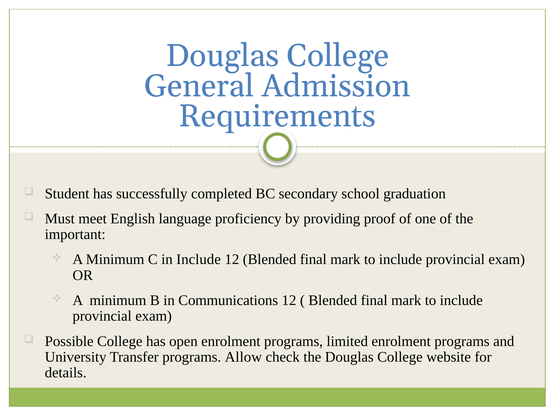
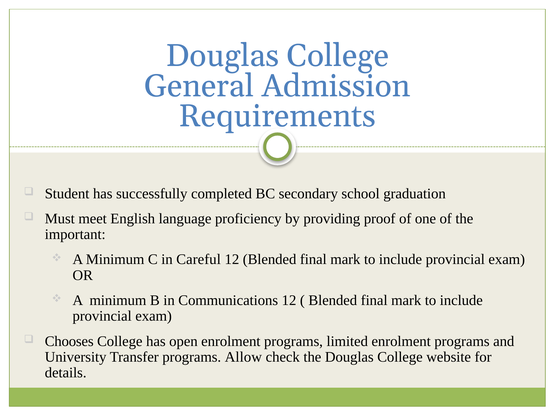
in Include: Include -> Careful (199, 260)
Possible: Possible -> Chooses (69, 341)
